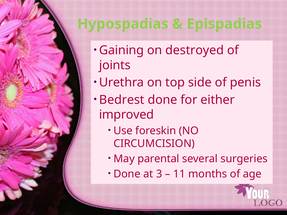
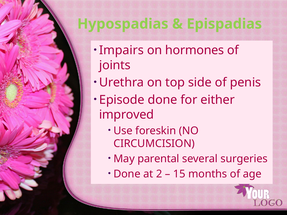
Gaining: Gaining -> Impairs (121, 50)
destroyed: destroyed -> hormones (195, 50)
Bedrest: Bedrest -> Episode (122, 100)
3: 3 -> 2 (159, 174)
11: 11 -> 15 (179, 174)
